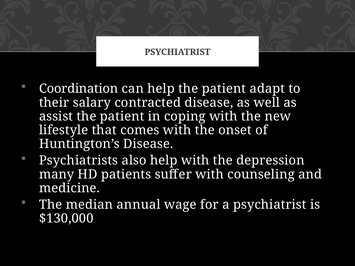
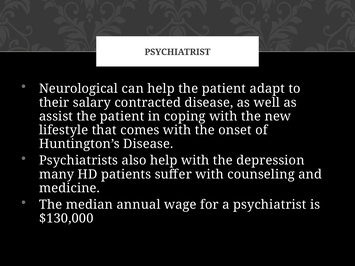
Coordination: Coordination -> Neurological (78, 89)
